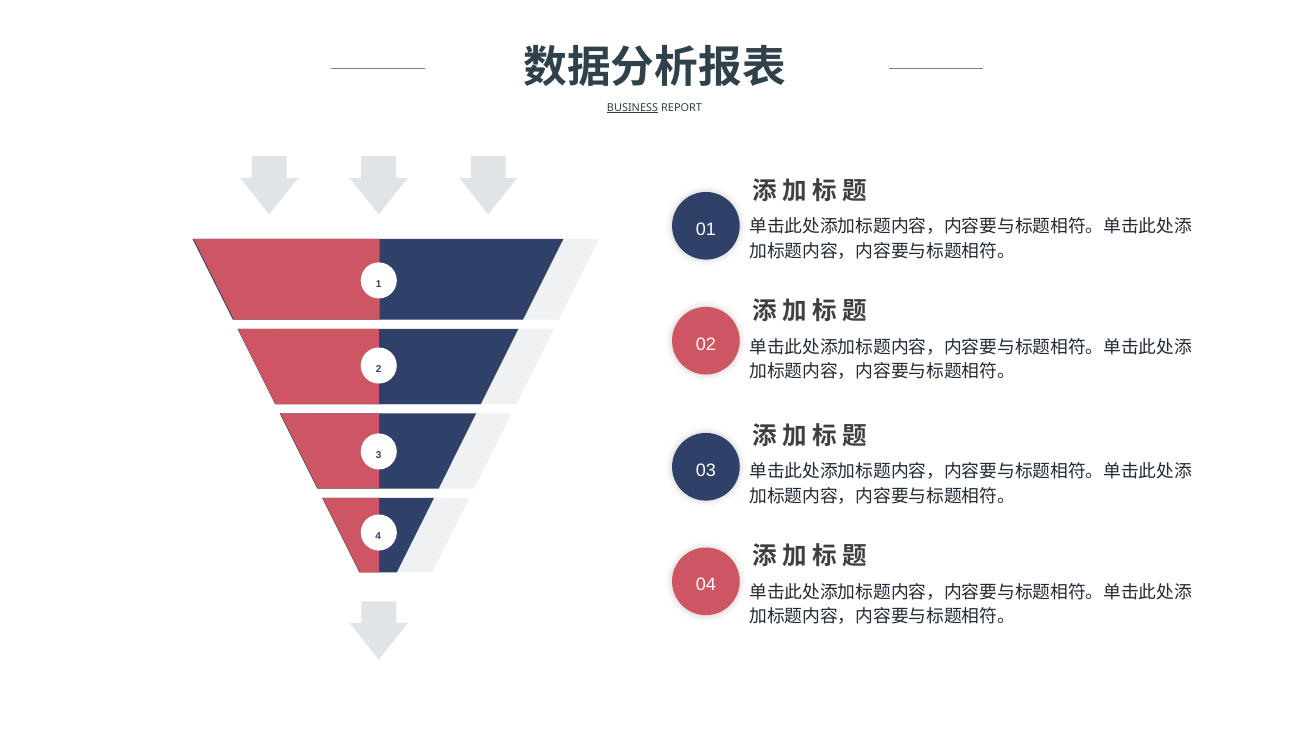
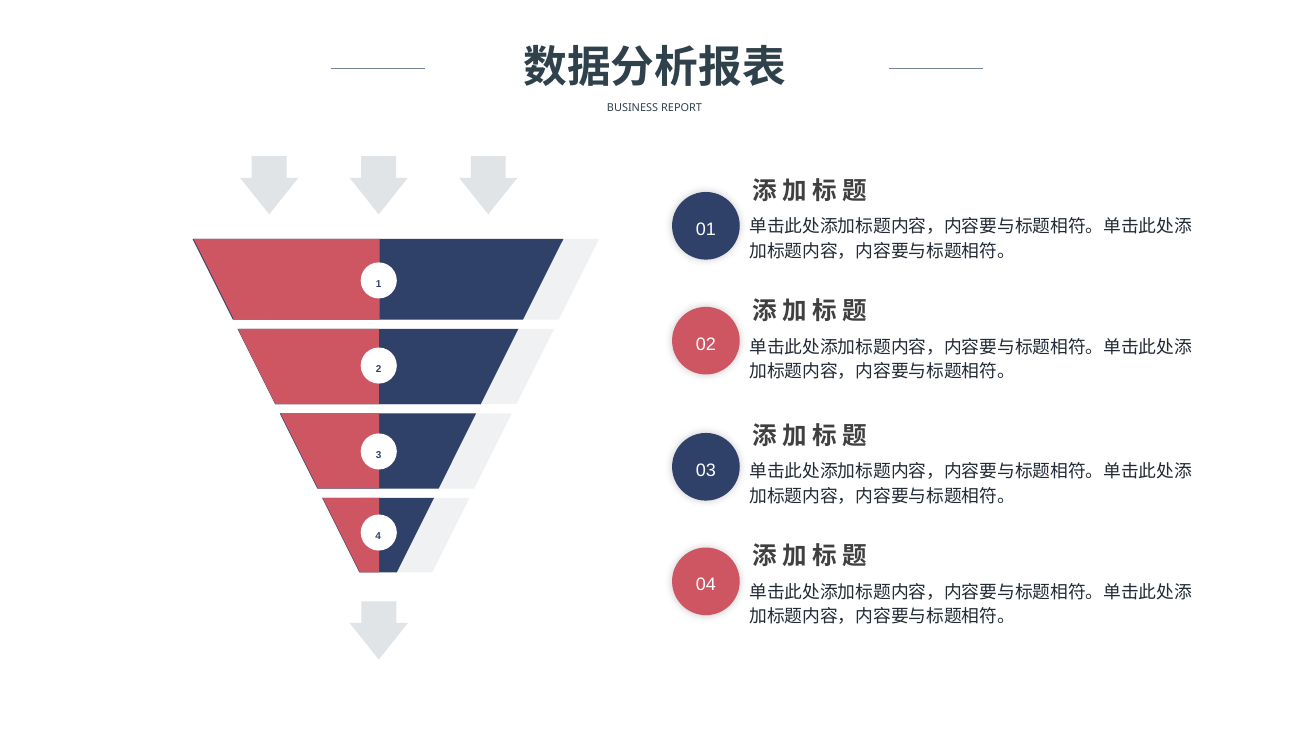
BUSINESS underline: present -> none (633, 108)
